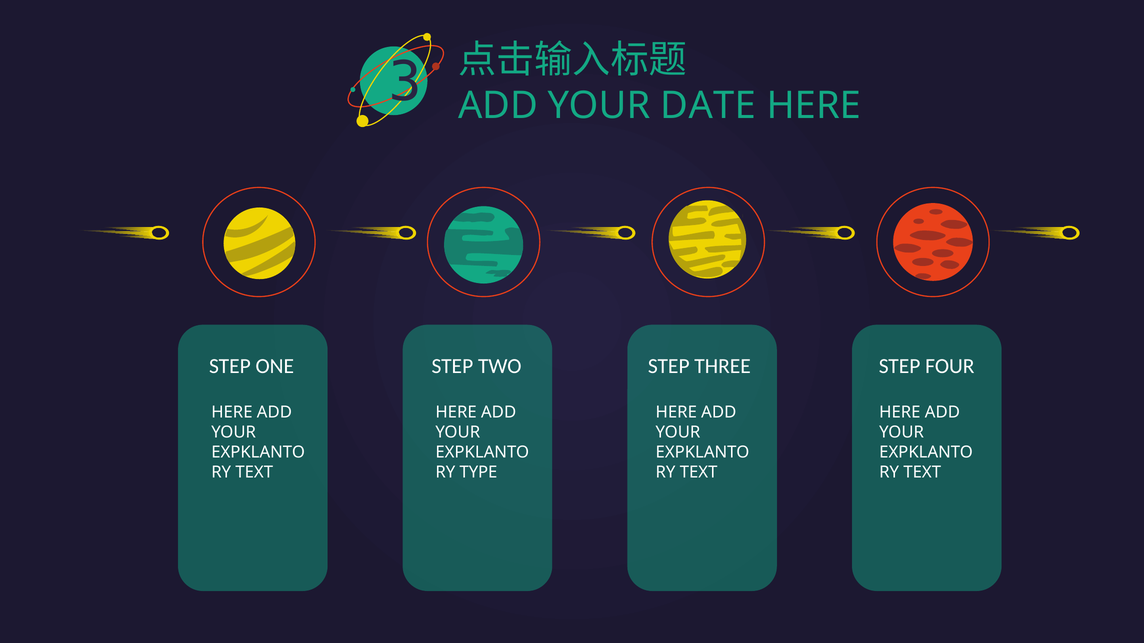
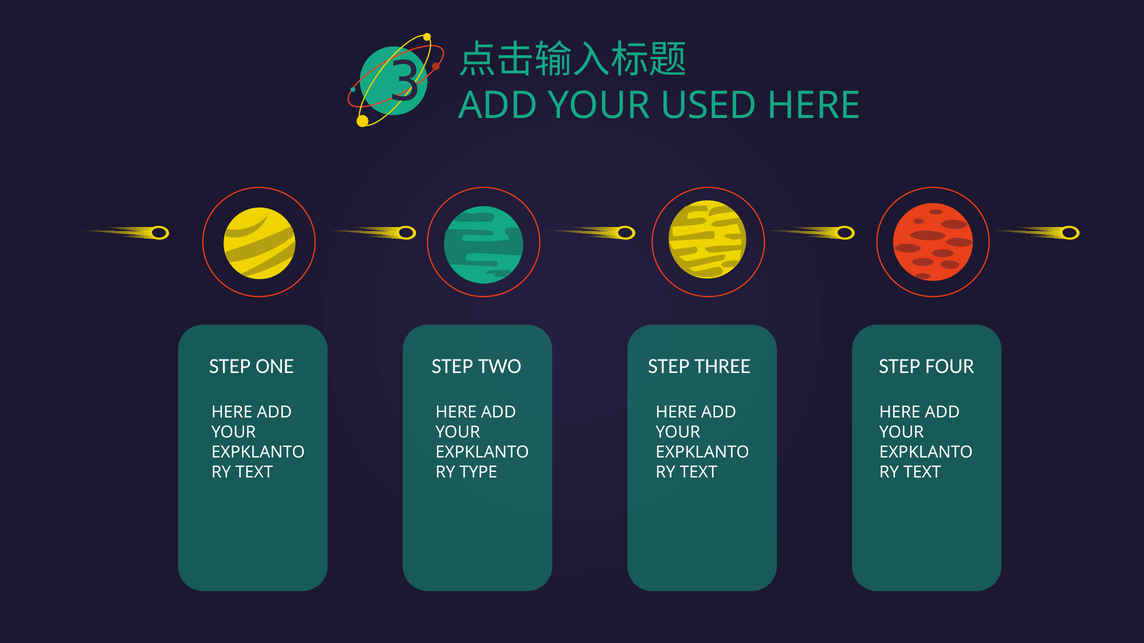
DATE: DATE -> USED (709, 106)
